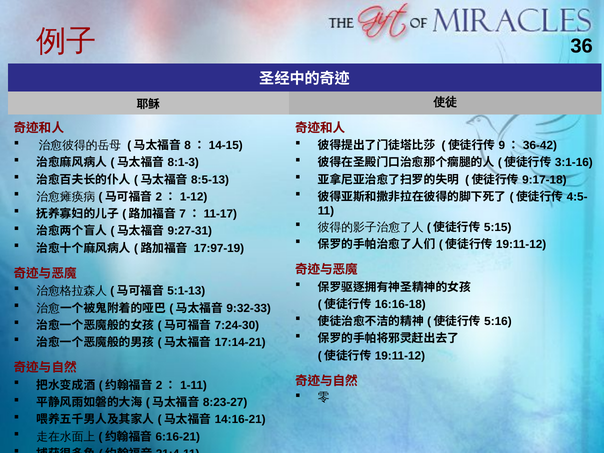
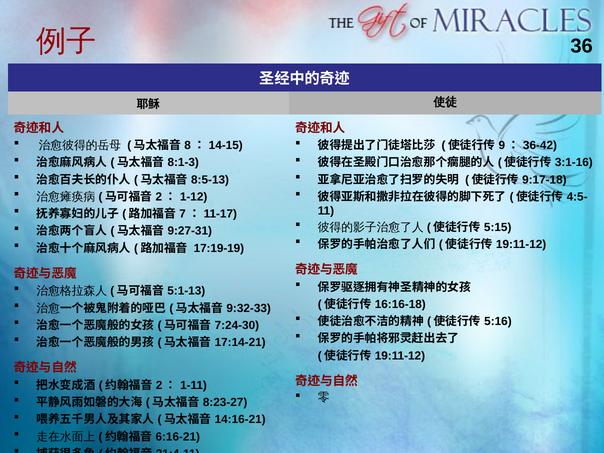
17:97-19: 17:97-19 -> 17:19-19 (219, 248)
